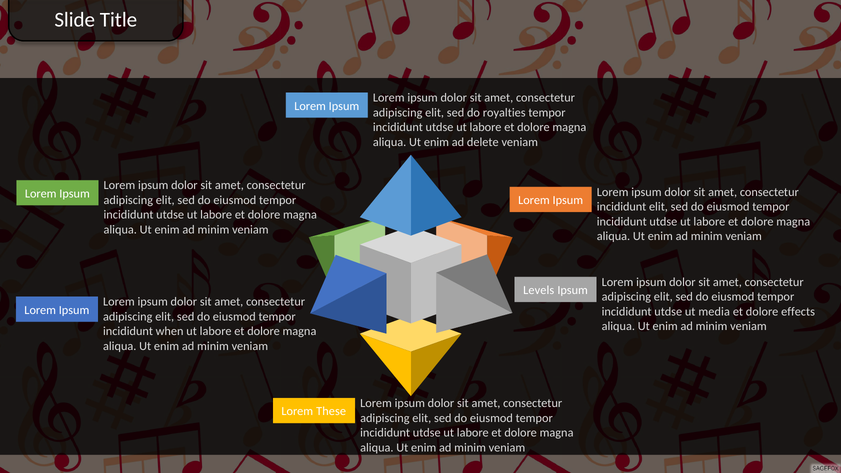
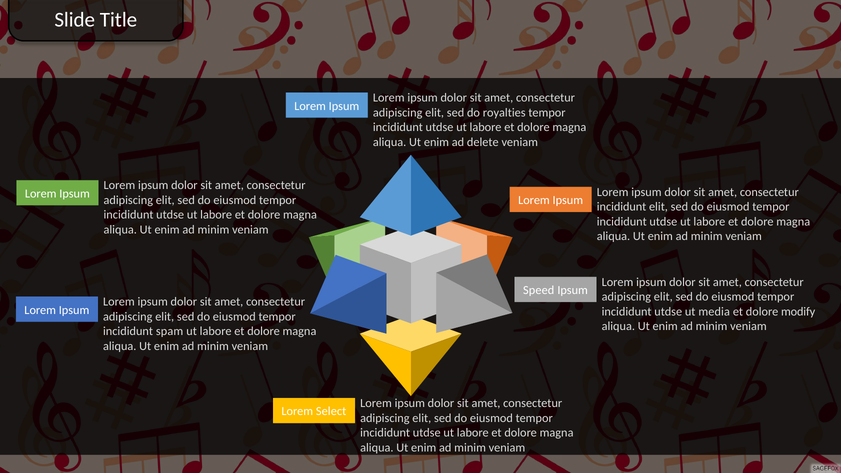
Levels: Levels -> Speed (539, 290)
effects: effects -> modify (798, 312)
when: when -> spam (170, 331)
These: These -> Select (331, 411)
